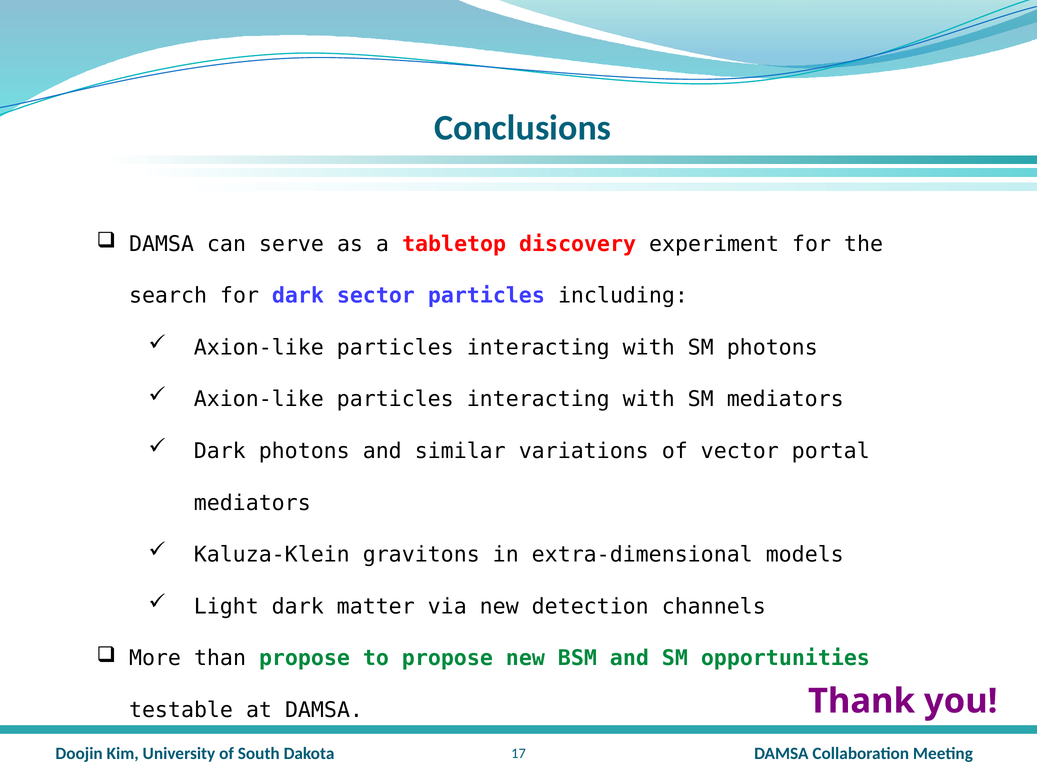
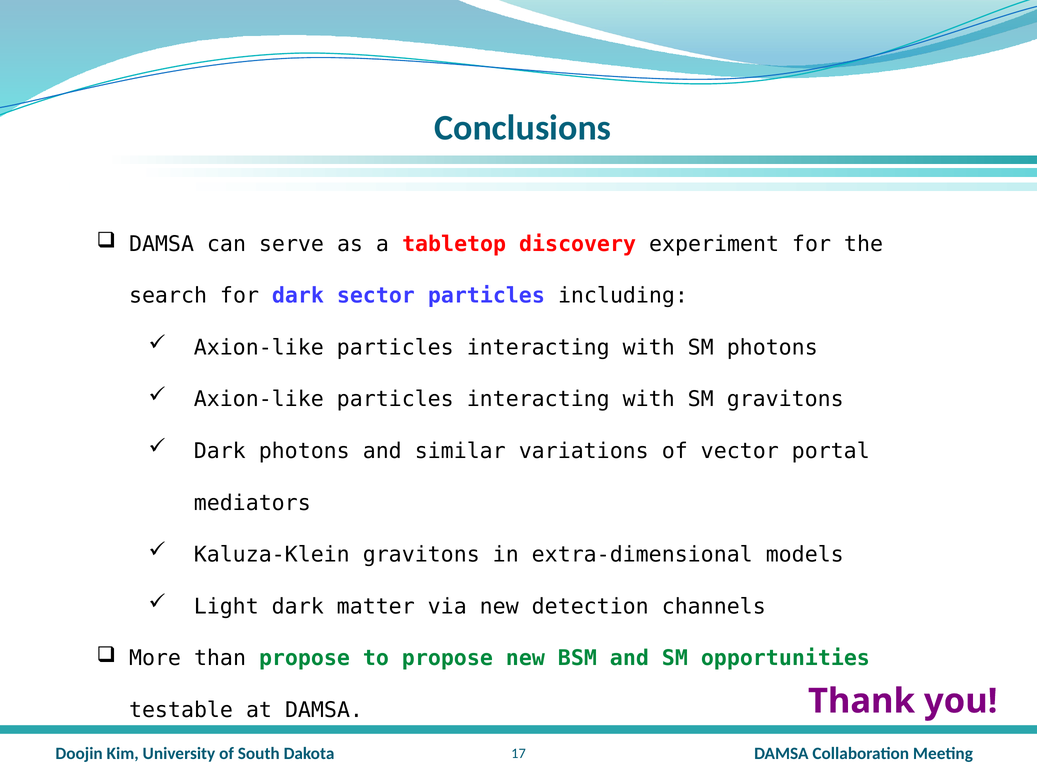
SM mediators: mediators -> gravitons (785, 400)
